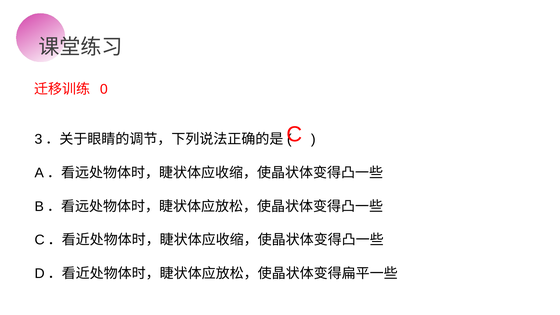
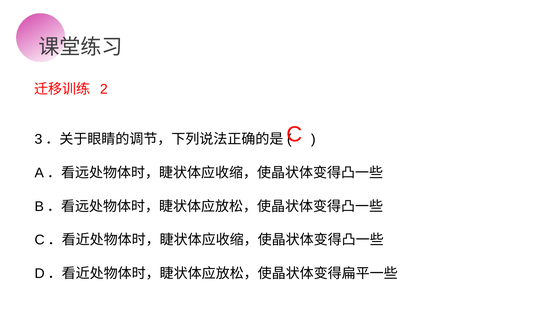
0: 0 -> 2 (104, 89)
